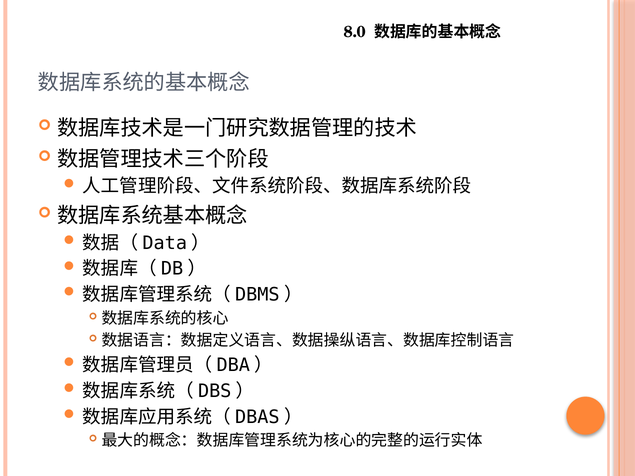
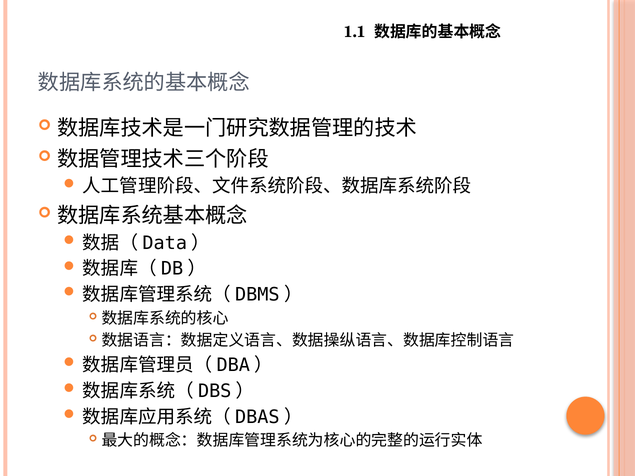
8.0: 8.0 -> 1.1 (355, 32)
